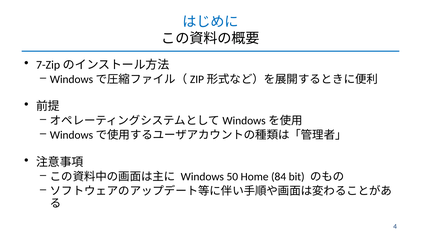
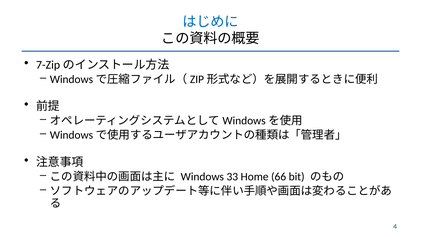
50: 50 -> 33 (232, 177)
84: 84 -> 66 (279, 177)
